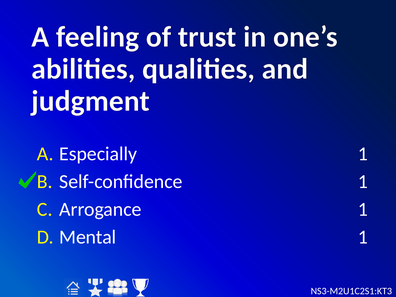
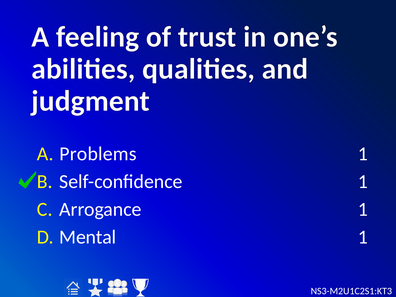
Especially: Especially -> Problems (98, 154)
